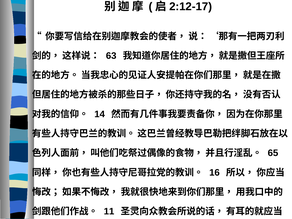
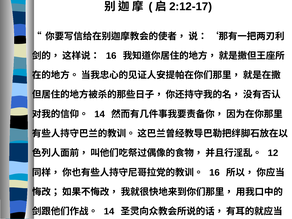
63: 63 -> 16 (111, 56)
65: 65 -> 12 (273, 153)
11: 11 -> 14 (109, 211)
